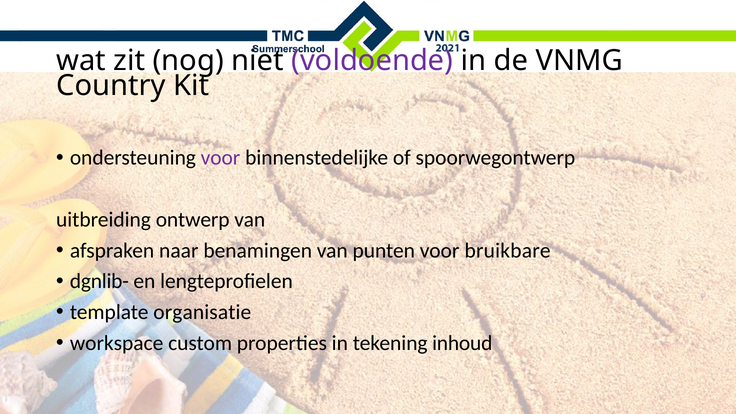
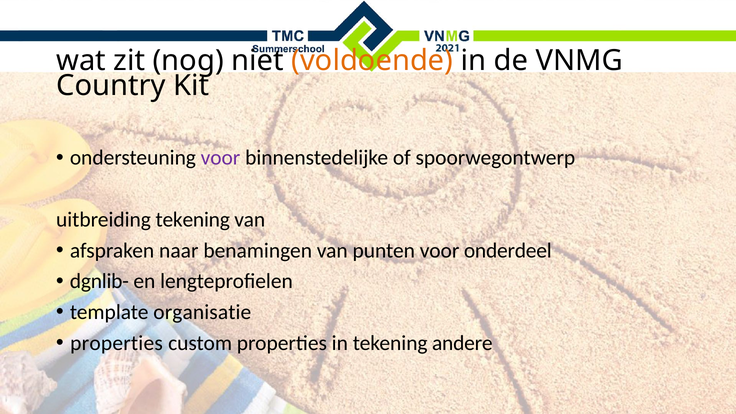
voldoende colour: purple -> orange (372, 60)
uitbreiding ontwerp: ontwerp -> tekening (193, 220)
bruikbare: bruikbare -> onderdeel (508, 250)
workspace: workspace -> properties (117, 343)
inhoud: inhoud -> andere (462, 343)
